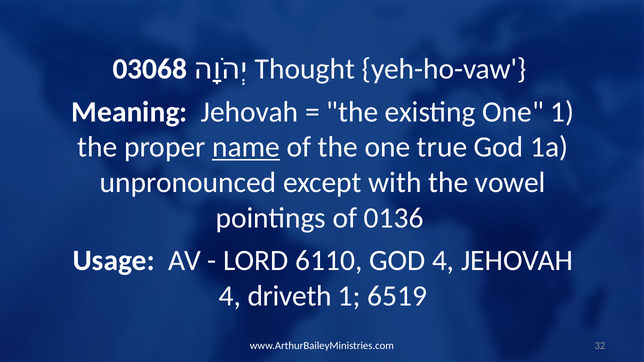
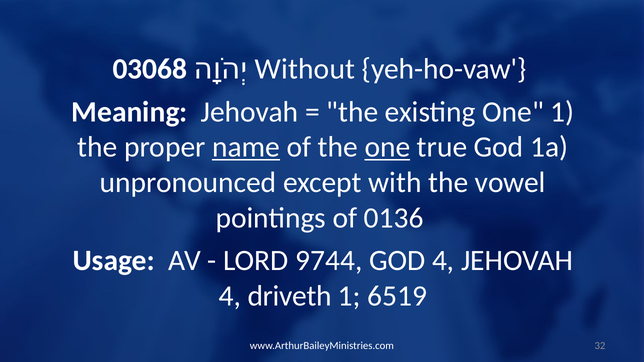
Thought: Thought -> Without (305, 69)
one underline: none -> present (387, 147)
6110: 6110 -> 9744 (329, 261)
